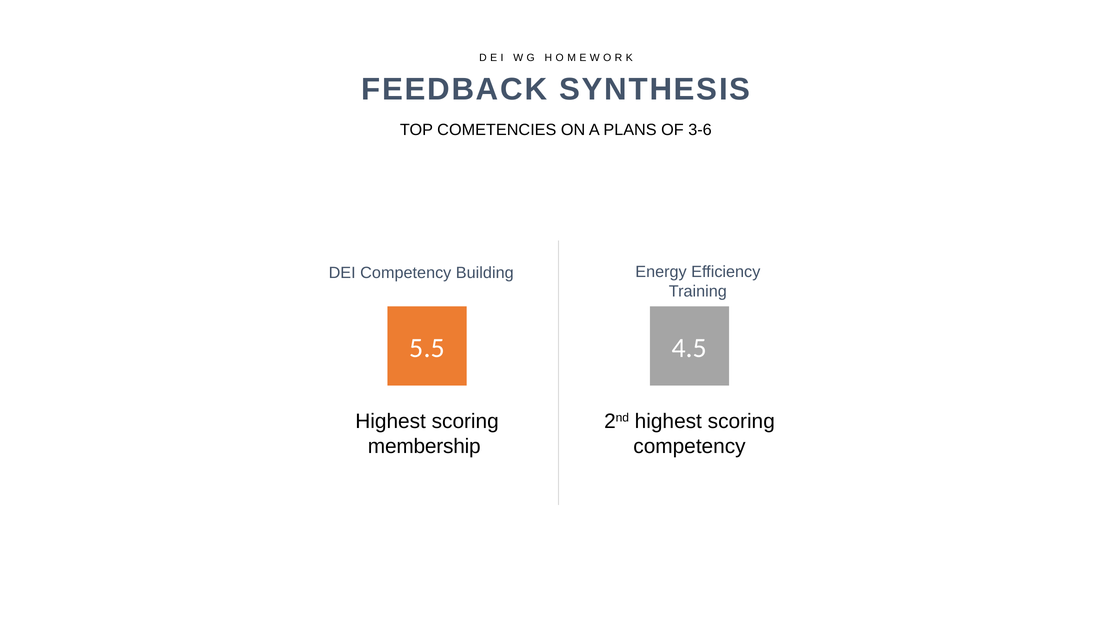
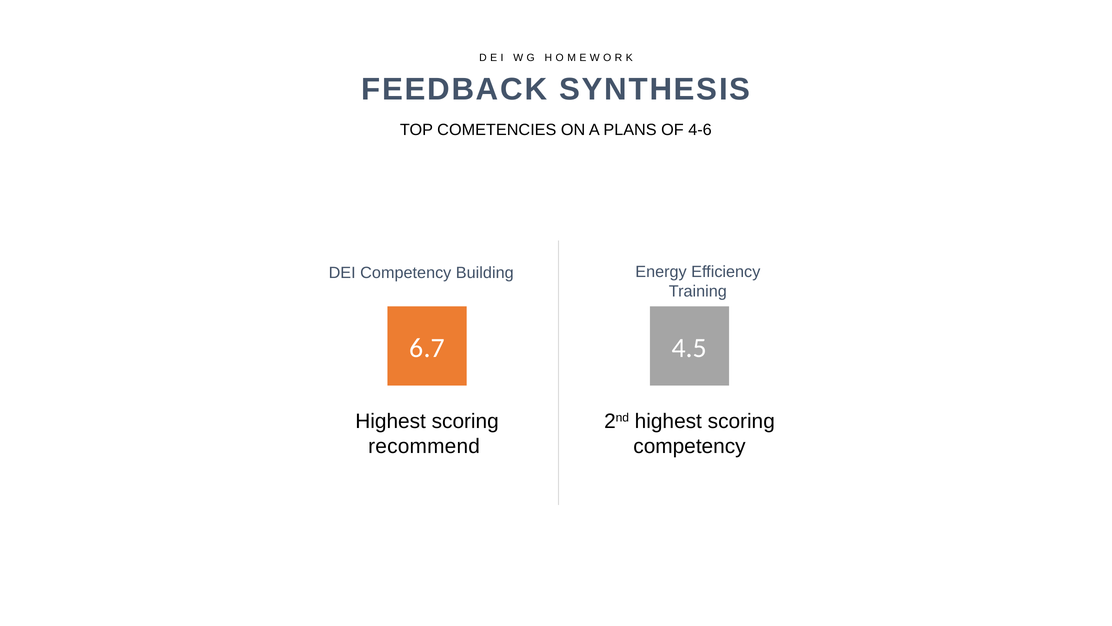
3-6: 3-6 -> 4-6 (700, 130)
5.5: 5.5 -> 6.7 (427, 348)
membership: membership -> recommend (424, 446)
